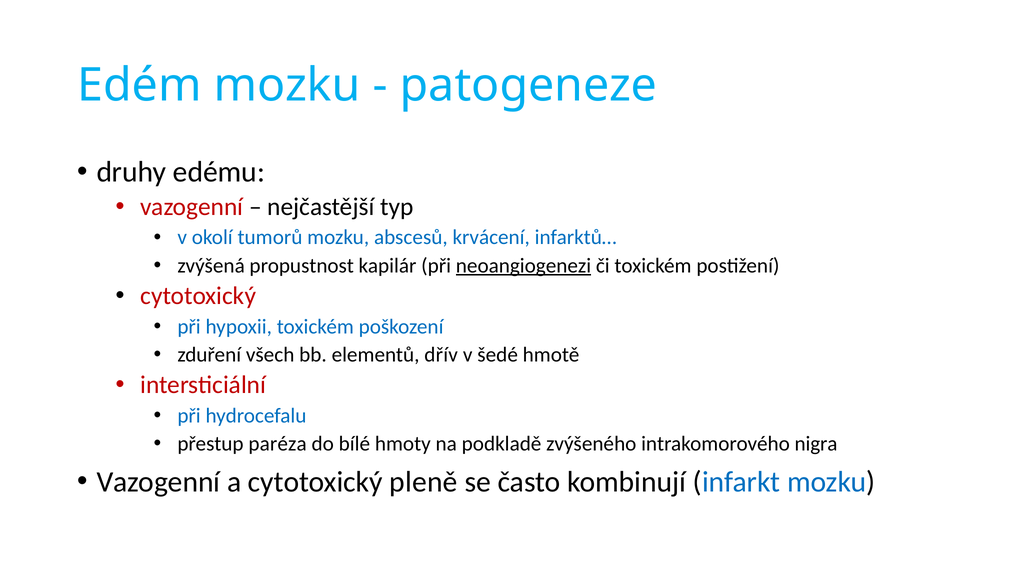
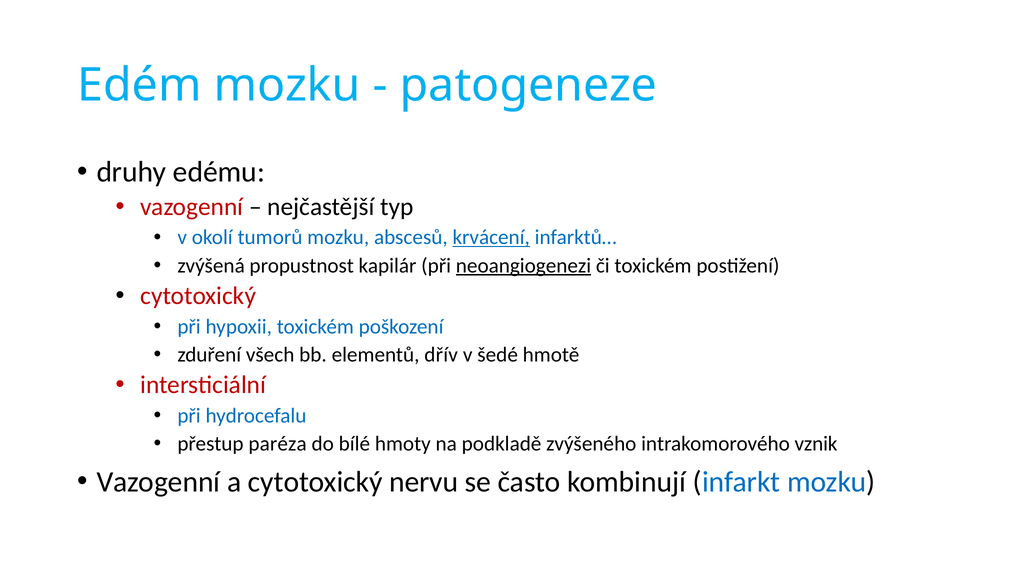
krvácení underline: none -> present (491, 237)
nigra: nigra -> vznik (816, 443)
pleně: pleně -> nervu (424, 481)
